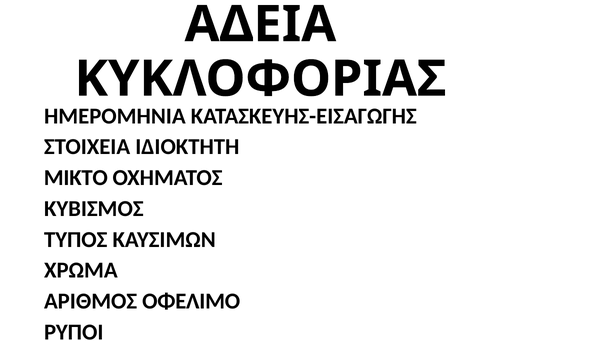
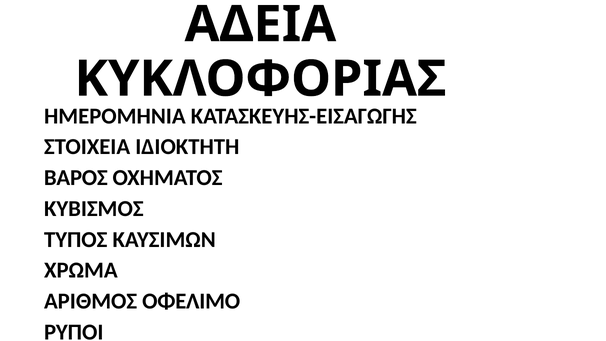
ΜΙΚΤΟ: ΜΙΚΤΟ -> ΒΑΡΟΣ (76, 178)
